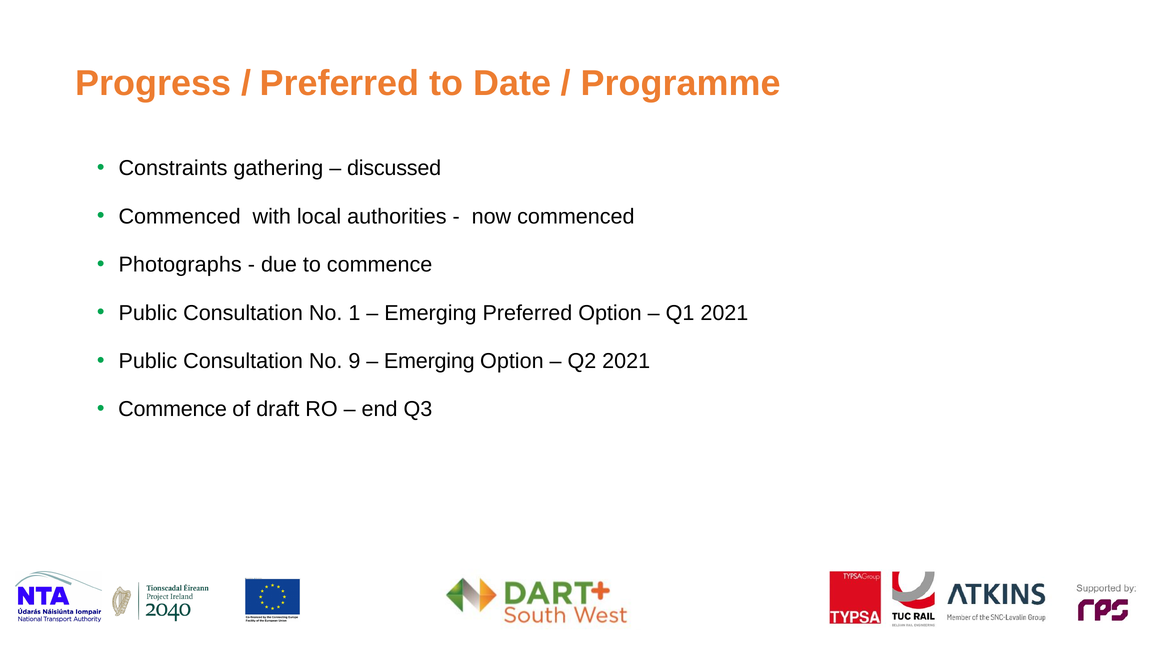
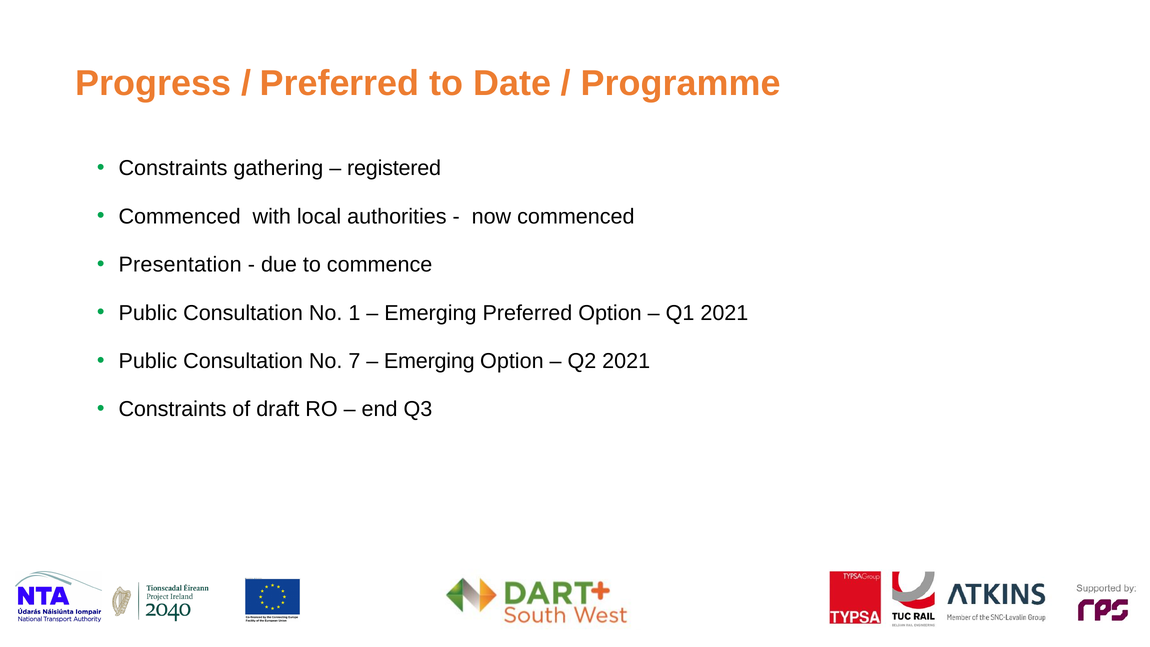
discussed: discussed -> registered (394, 168)
Photographs: Photographs -> Presentation (180, 265)
9: 9 -> 7 (354, 361)
Commence: Commence -> Constraints (172, 409)
